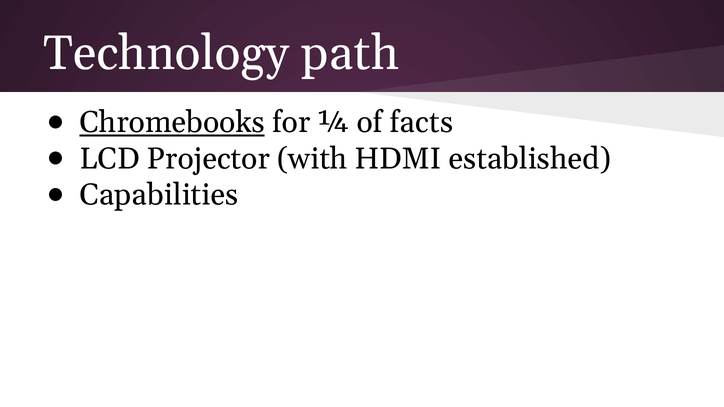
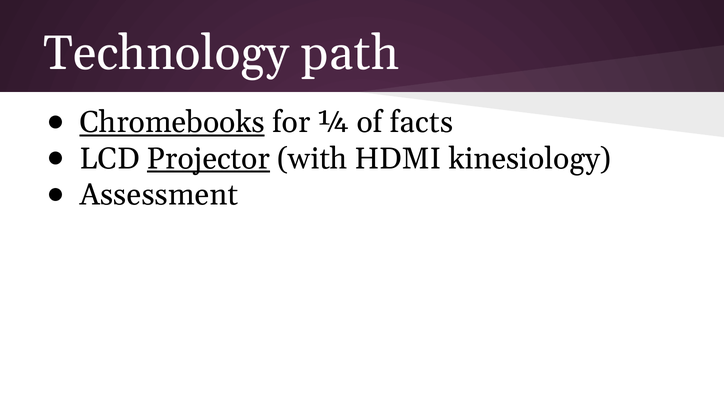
Projector underline: none -> present (208, 159)
established: established -> kinesiology (530, 159)
Capabilities: Capabilities -> Assessment (159, 195)
